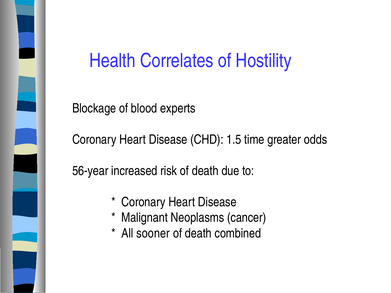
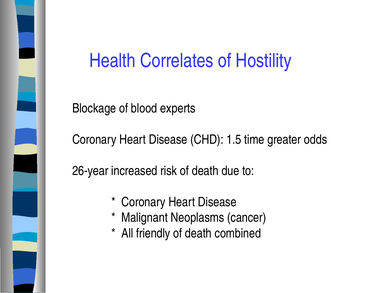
56-year: 56-year -> 26-year (90, 171)
sooner: sooner -> friendly (153, 234)
